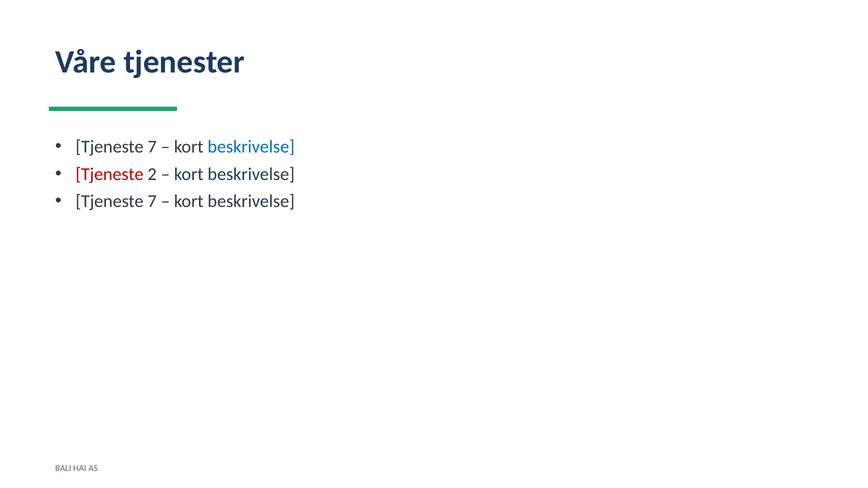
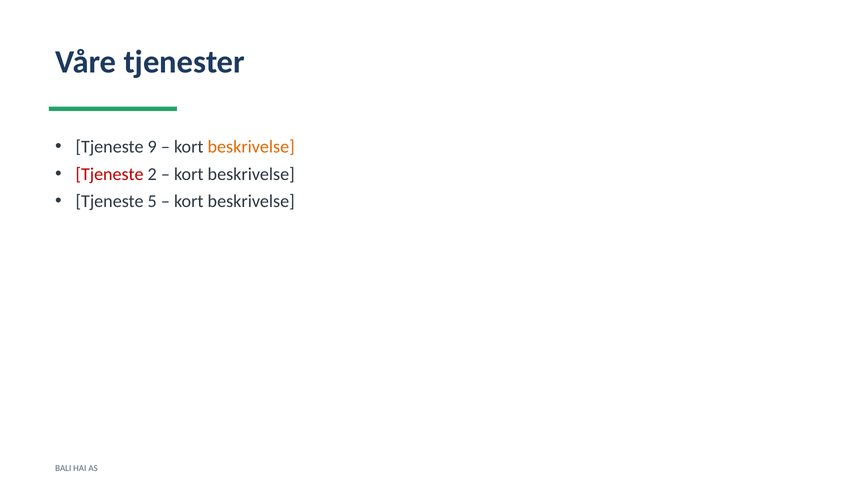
7: 7 -> 9 (152, 147)
beskrivelse colour: blue -> orange (251, 147)
7: 7 -> 5 (152, 201)
